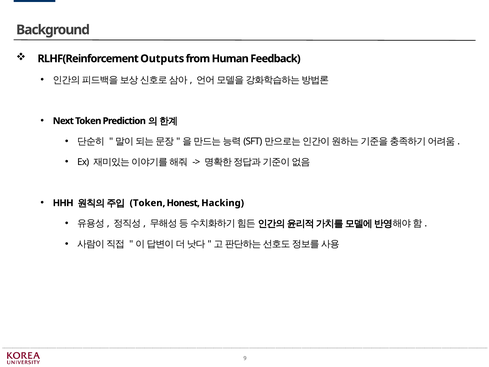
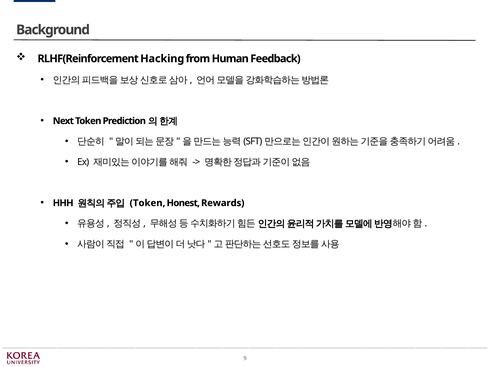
Outputs: Outputs -> Hacking (162, 59)
Hacking: Hacking -> Rewards (223, 203)
